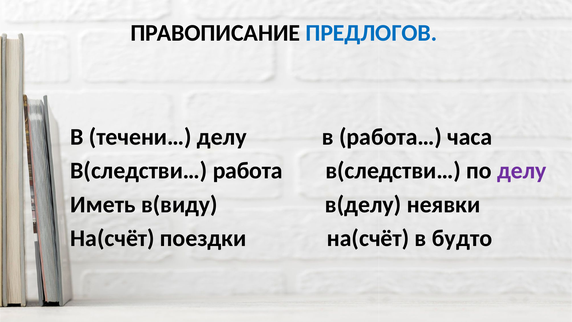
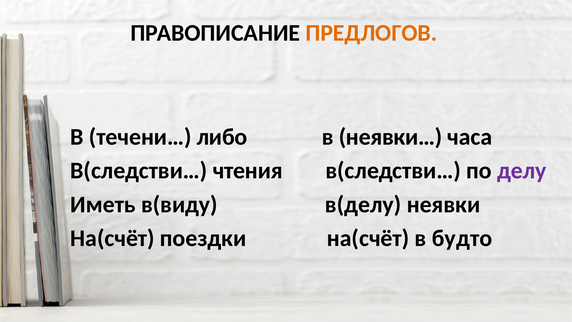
ПРЕДЛОГОВ colour: blue -> orange (371, 33)
течени… делу: делу -> либо (222, 137)
работа…: работа… -> неявки… (391, 137)
работа: работа -> чтения (248, 171)
